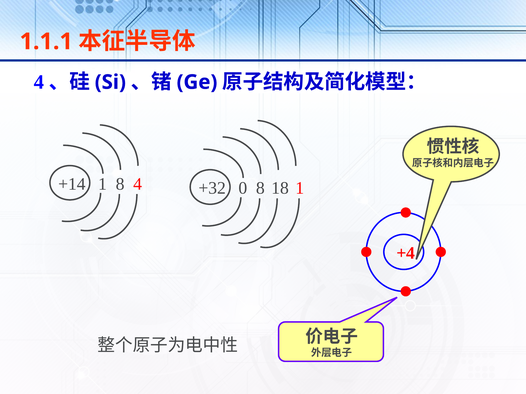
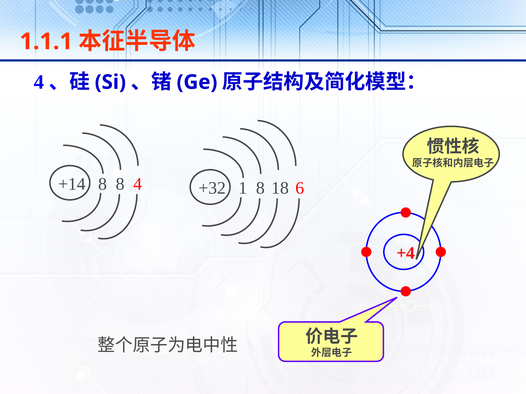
+14 1: 1 -> 8 (103, 184)
0: 0 -> 1 (243, 188)
8 1: 1 -> 6 (300, 188)
